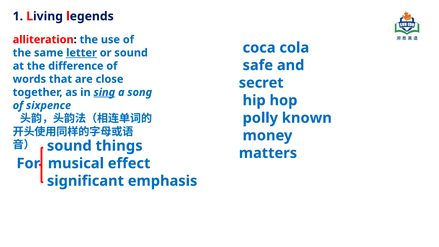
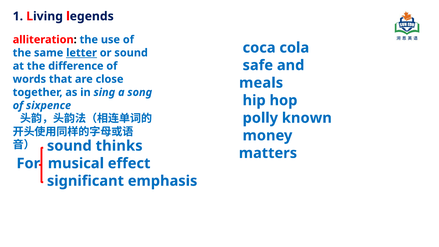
secret: secret -> meals (261, 83)
sing underline: present -> none (104, 92)
things: things -> thinks (119, 146)
